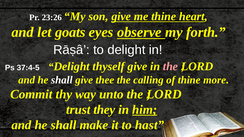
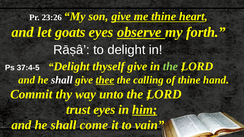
the colour: pink -> light green (170, 67)
thee underline: none -> present (105, 80)
more: more -> hand (216, 80)
trust they: they -> eyes (104, 110)
make: make -> come (94, 125)
hast: hast -> vain (150, 125)
